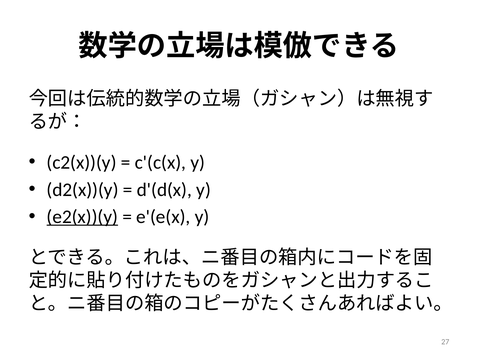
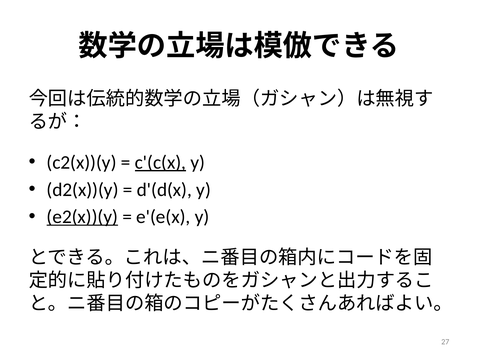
c'(c(x underline: none -> present (160, 163)
